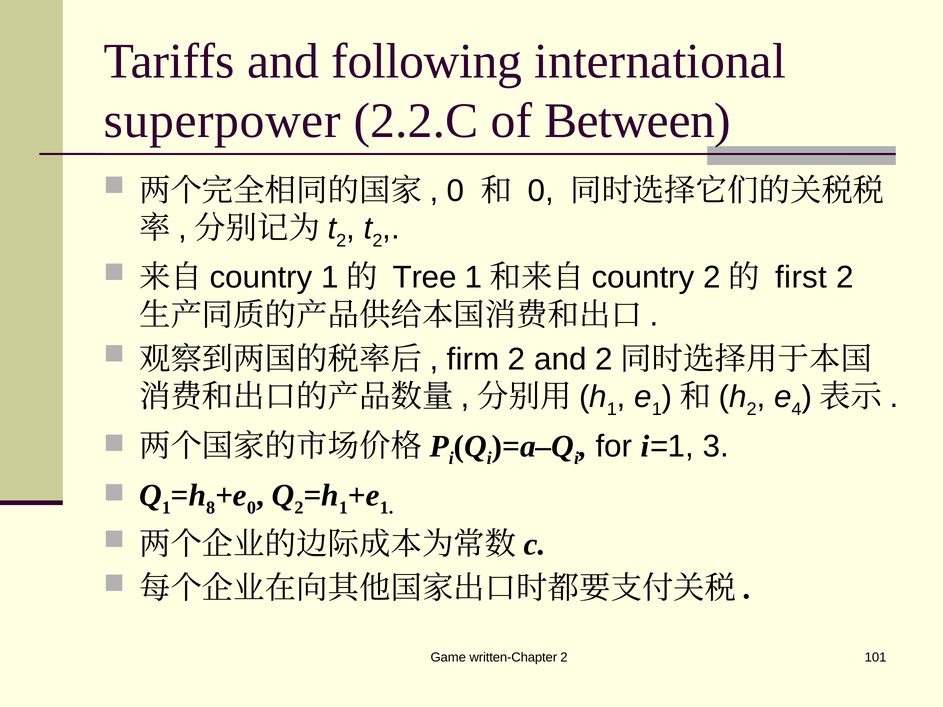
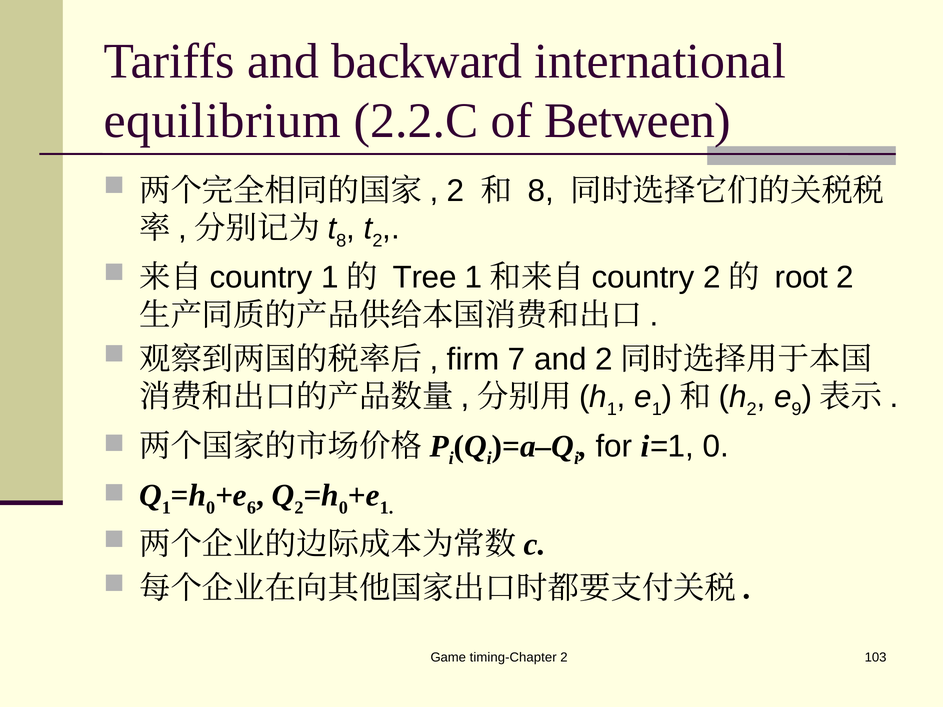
following: following -> backward (427, 61)
superpower: superpower -> equilibrium (222, 121)
0: 0 -> 2 (456, 191)
0: 0 -> 8 (541, 191)
2: 2 -> 8 (341, 241)
first: first -> root (802, 278)
firm 2: 2 -> 7 (517, 359)
4: 4 -> 9 (797, 409)
i=1 3: 3 -> 0 (716, 446)
8: 8 -> 0 (211, 508)
0: 0 -> 6 (251, 508)
1: 1 -> 0 (343, 508)
written-Chapter: written-Chapter -> timing-Chapter (513, 658)
101: 101 -> 103 (876, 658)
